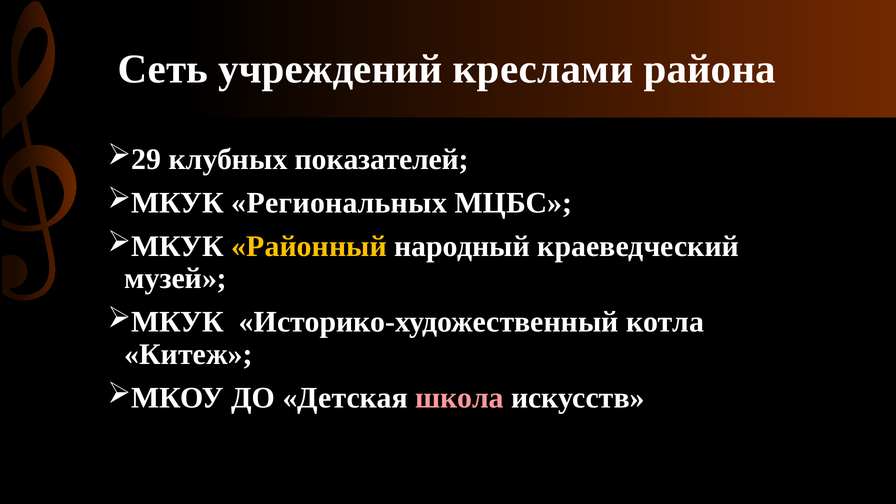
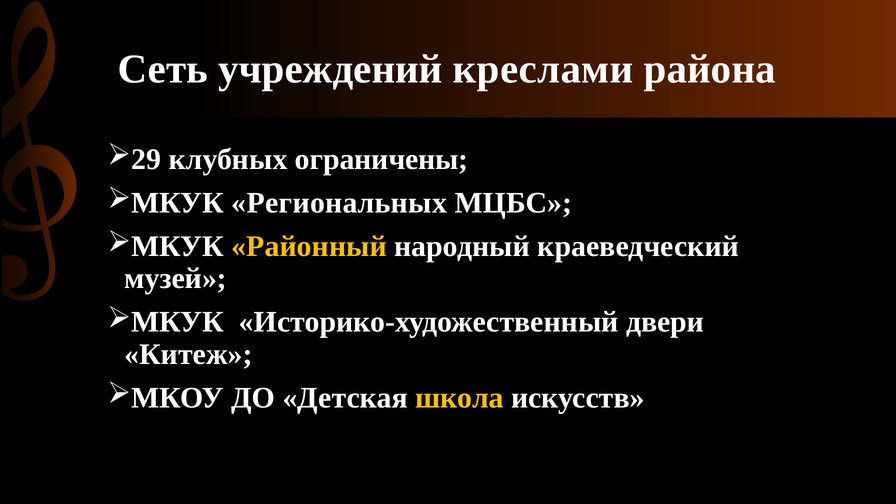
показателей: показателей -> ограничены (382, 159)
котла: котла -> двери (665, 322)
школа colour: pink -> yellow (459, 398)
